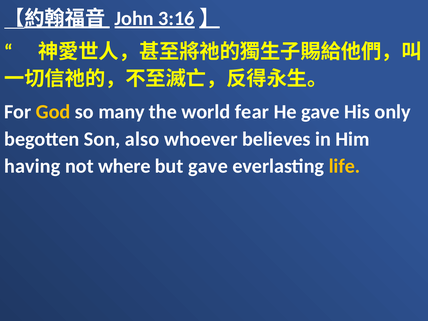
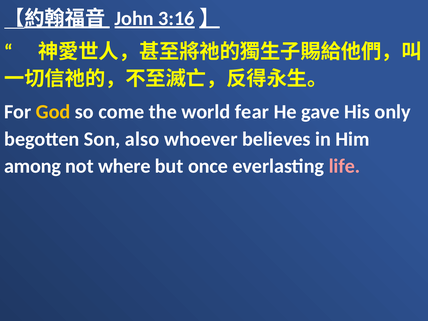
many: many -> come (121, 112)
having: having -> among (33, 166)
but gave: gave -> once (208, 166)
life colour: yellow -> pink (345, 166)
